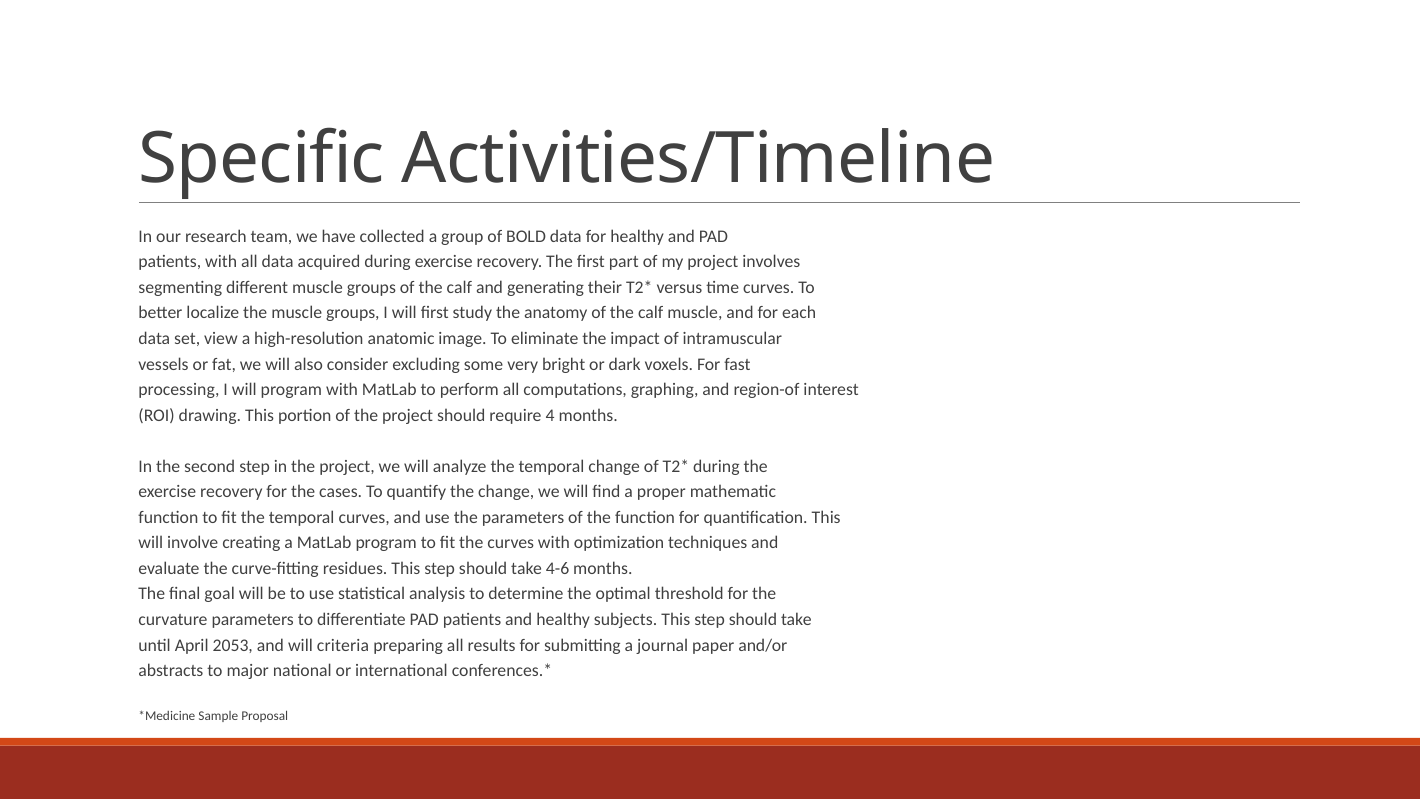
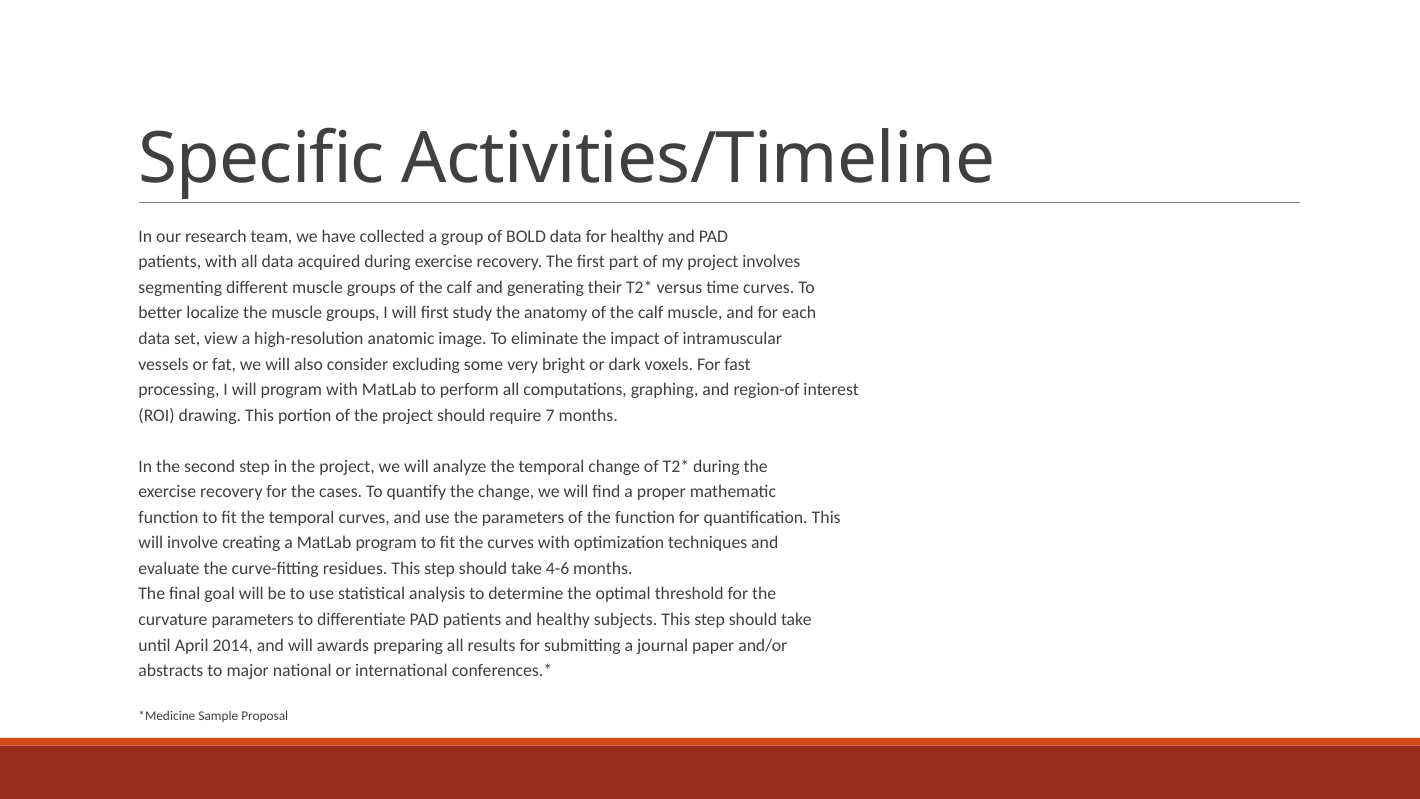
4: 4 -> 7 (550, 415)
2053: 2053 -> 2014 (233, 645)
criteria: criteria -> awards (343, 645)
